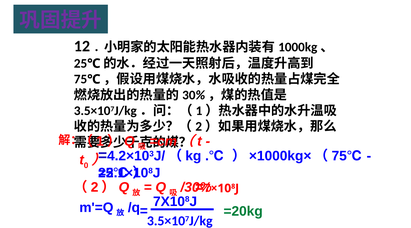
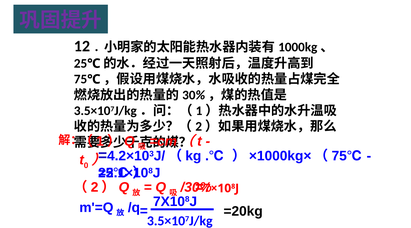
=20kg colour: green -> black (243, 211)
